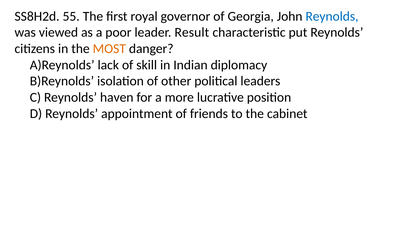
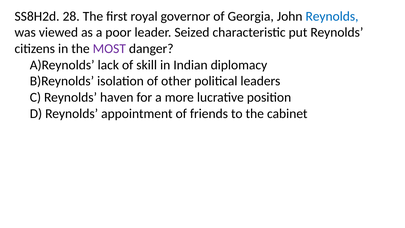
55: 55 -> 28 (71, 16)
Result: Result -> Seized (192, 33)
MOST colour: orange -> purple (109, 49)
